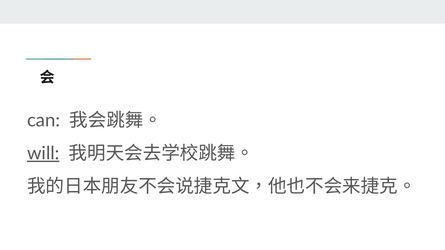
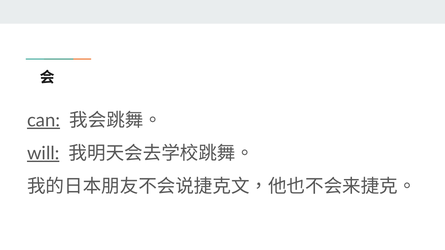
can underline: none -> present (44, 121)
